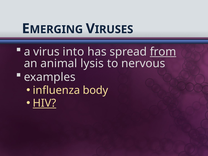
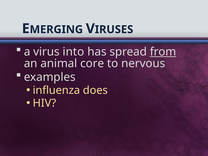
lysis: lysis -> core (92, 64)
body: body -> does (95, 90)
HIV underline: present -> none (44, 103)
